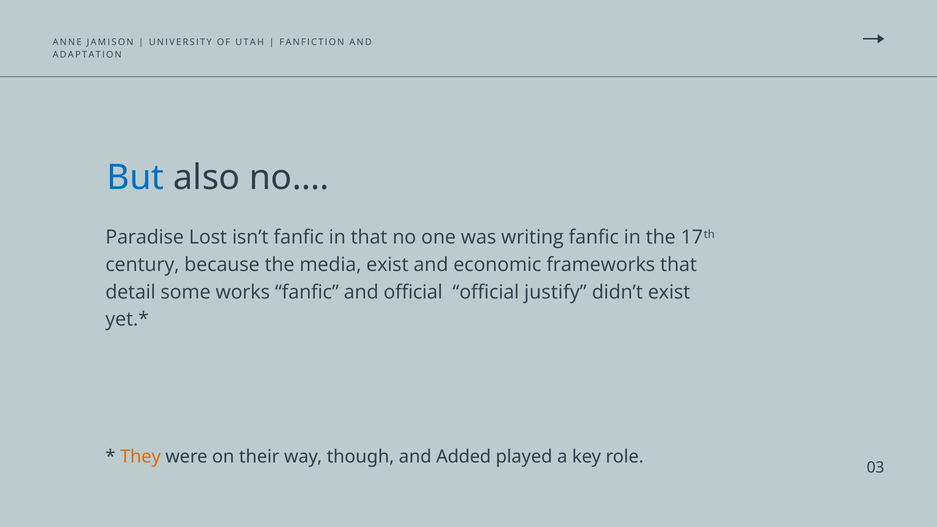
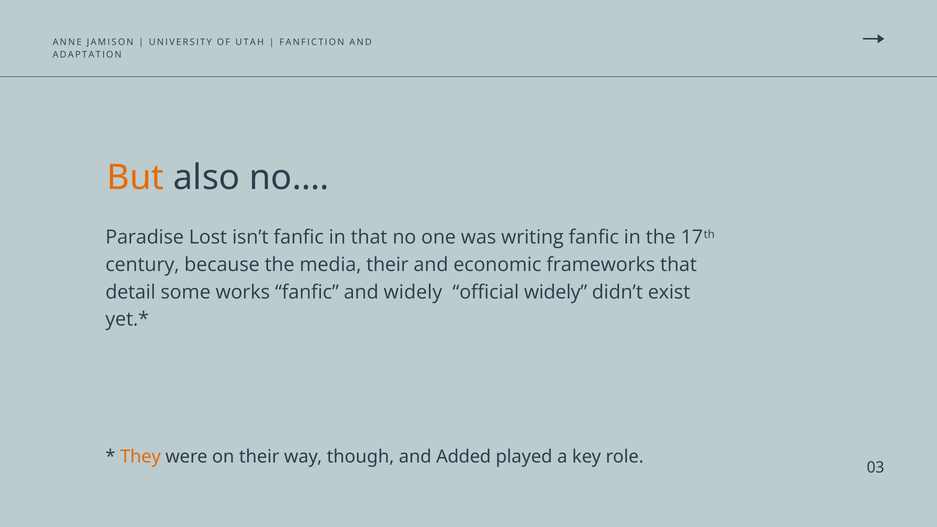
But colour: blue -> orange (136, 178)
media exist: exist -> their (387, 265)
and official: official -> widely (413, 292)
official justify: justify -> widely (556, 292)
